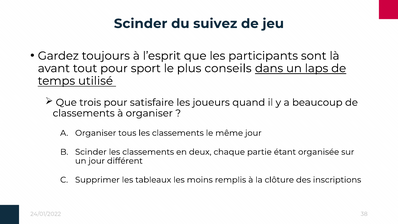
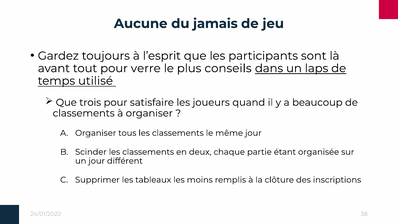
Scinder: Scinder -> Aucune (141, 24)
suivez: suivez -> jamais (215, 24)
sport: sport -> verre (146, 68)
